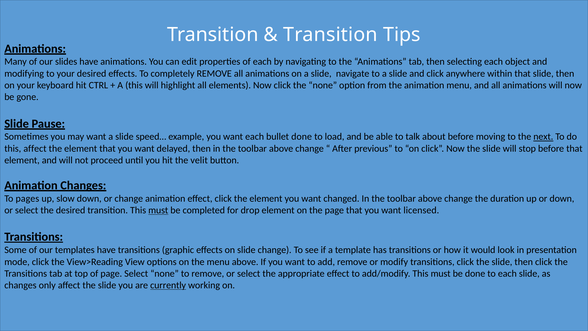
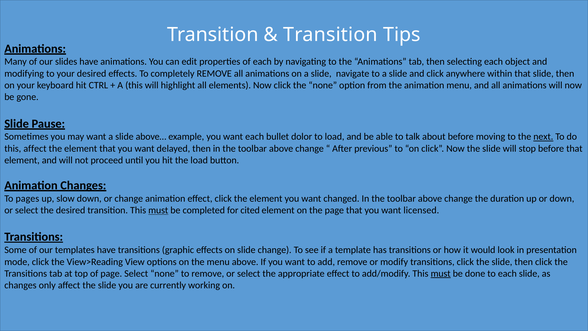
speed…: speed… -> above… (151, 137)
bullet done: done -> dolor (302, 137)
the velit: velit -> load (199, 160)
drop: drop -> cited (250, 210)
must underline: none -> present (441, 273)
currently underline: present -> none (168, 285)
